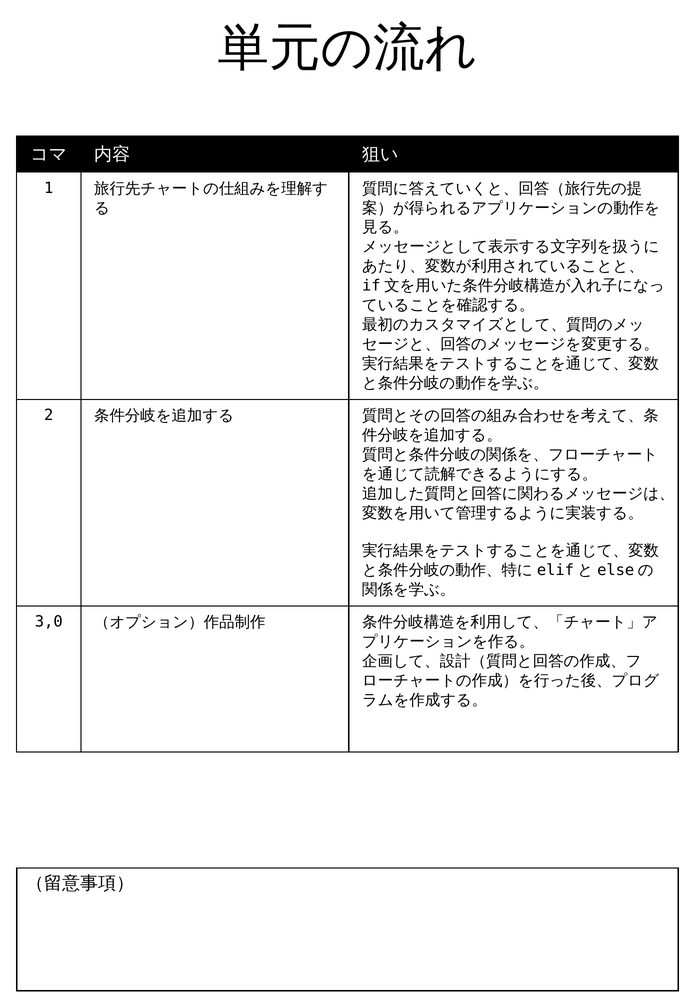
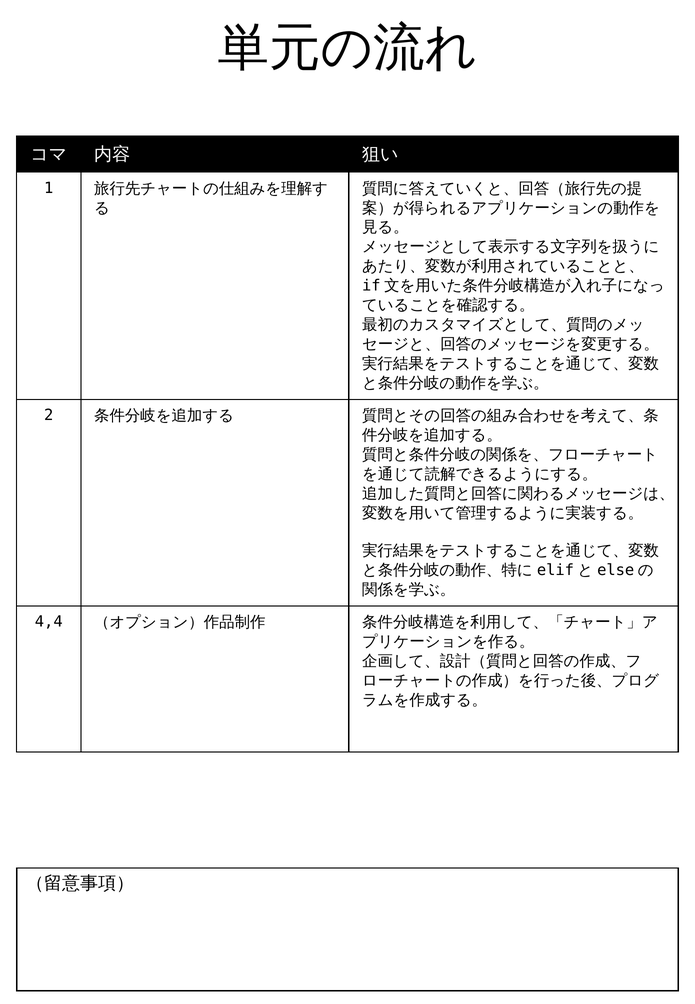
3,0: 3,0 -> 4,4 (49, 622)
